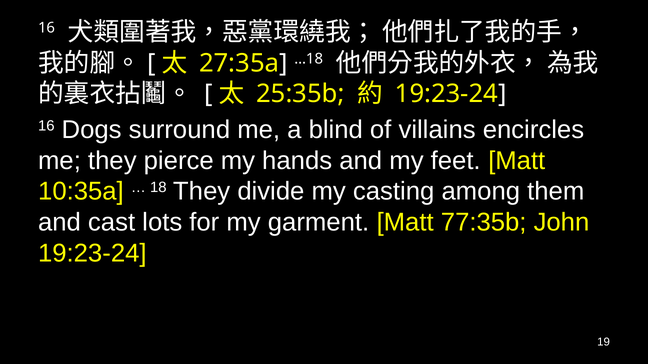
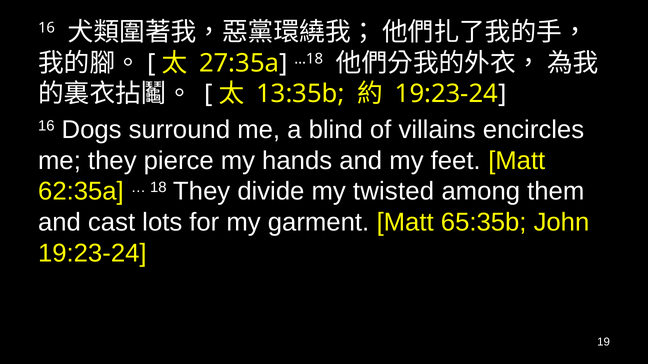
25:35b: 25:35b -> 13:35b (300, 94)
10:35a: 10:35a -> 62:35a (81, 192)
casting: casting -> twisted (394, 192)
77:35b: 77:35b -> 65:35b (484, 223)
